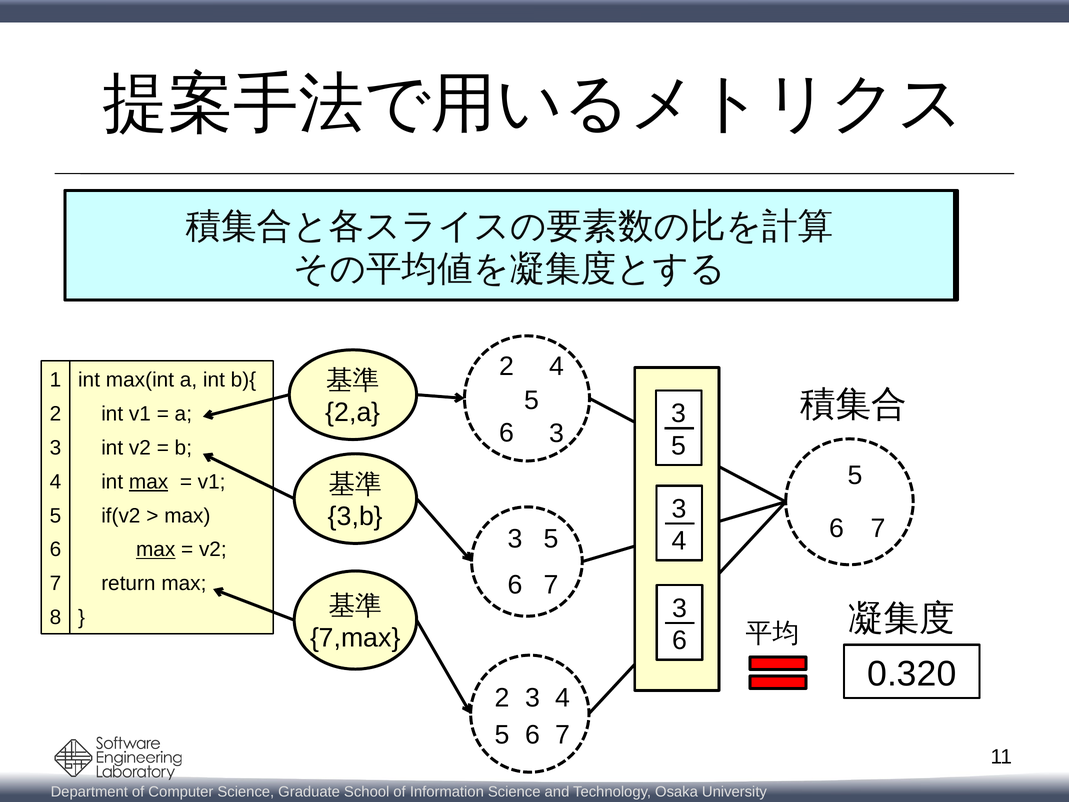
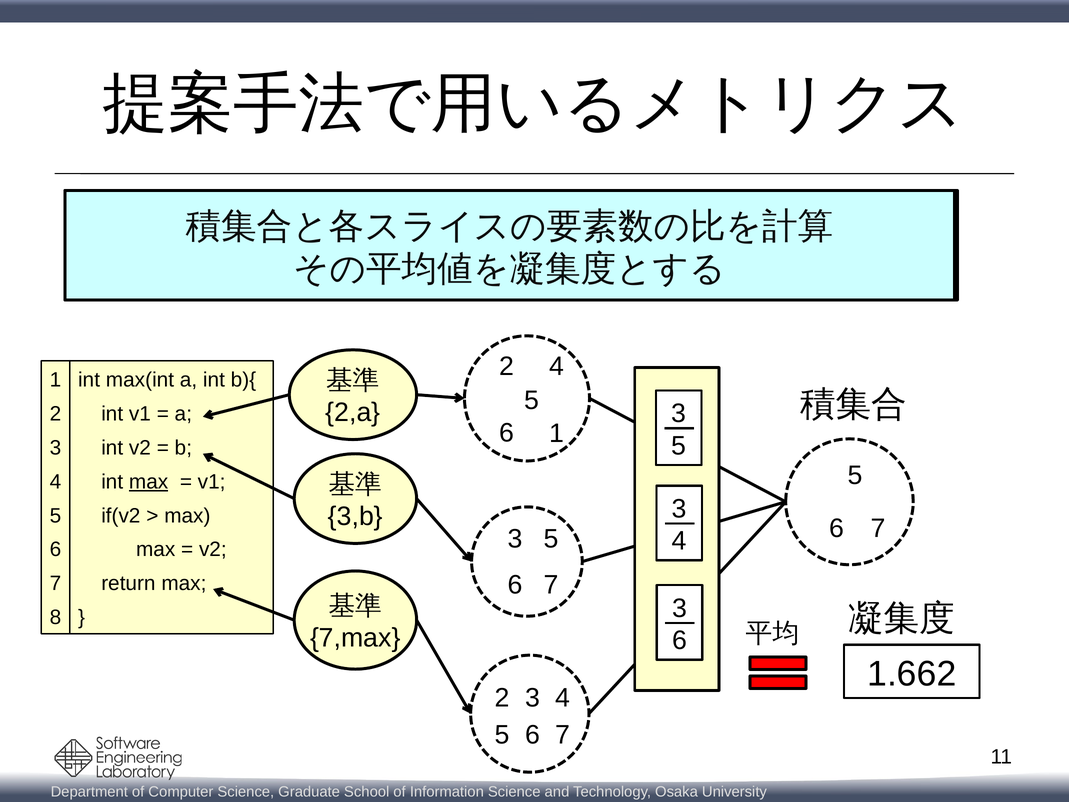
6 3: 3 -> 1 (556, 433)
max underline: present -> none (156, 549)
0.320: 0.320 -> 1.662 (912, 674)
